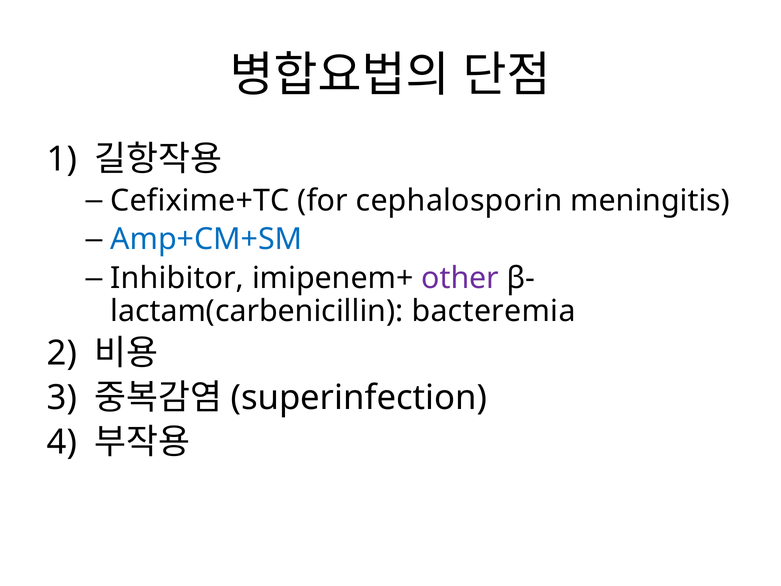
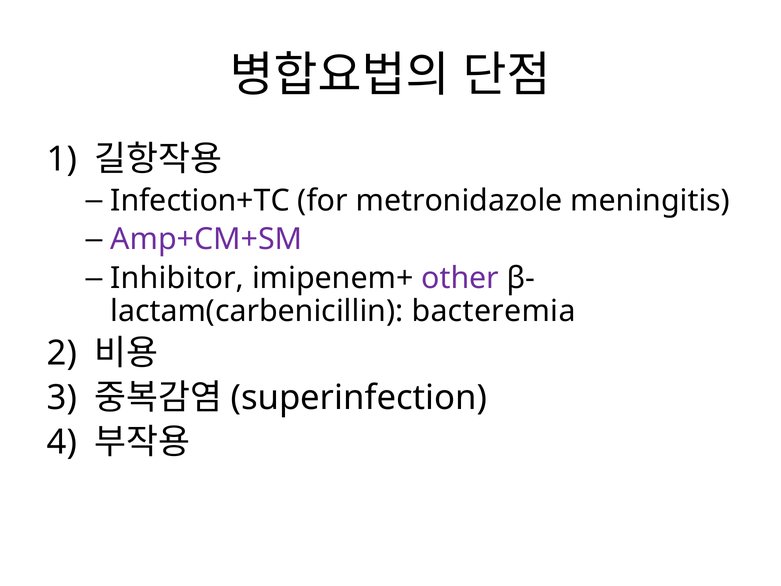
Cefixime+TC: Cefixime+TC -> Infection+TC (200, 200)
cephalosporin: cephalosporin -> metronidazole (459, 200)
Amp+CM+SM colour: blue -> purple (206, 239)
